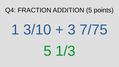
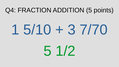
3/10: 3/10 -> 5/10 (37, 30)
7/75: 7/75 -> 7/70 (94, 30)
1/3: 1/3 -> 1/2 (65, 51)
